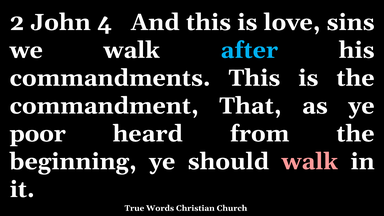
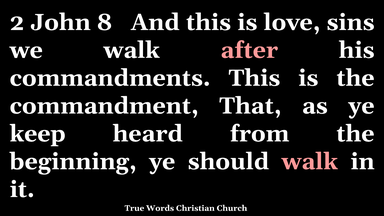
4: 4 -> 8 (105, 22)
after colour: light blue -> pink (249, 50)
poor: poor -> keep (38, 134)
